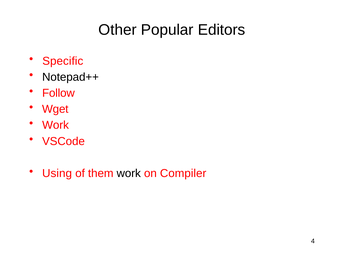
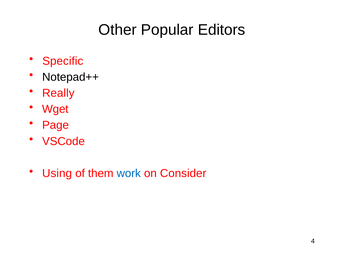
Follow: Follow -> Really (58, 93)
Work: Work -> Page (56, 125)
work colour: black -> blue (129, 173)
Compiler: Compiler -> Consider (183, 173)
